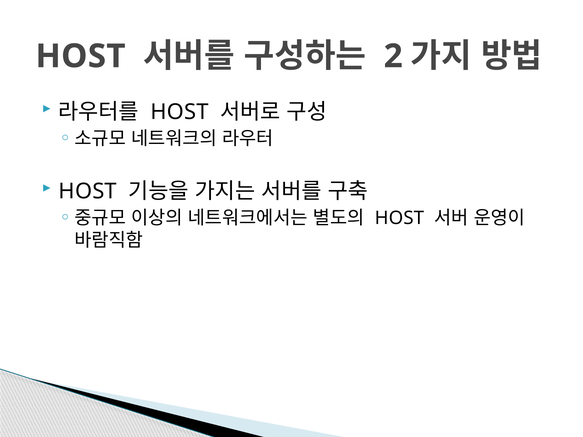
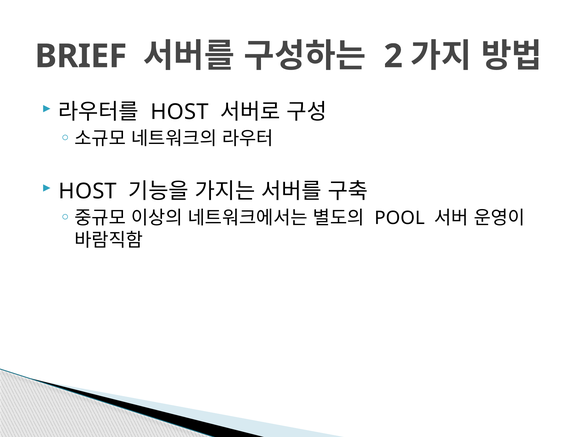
HOST: HOST -> BRIEF (81, 56)
HOST: HOST -> POOL (400, 218)
